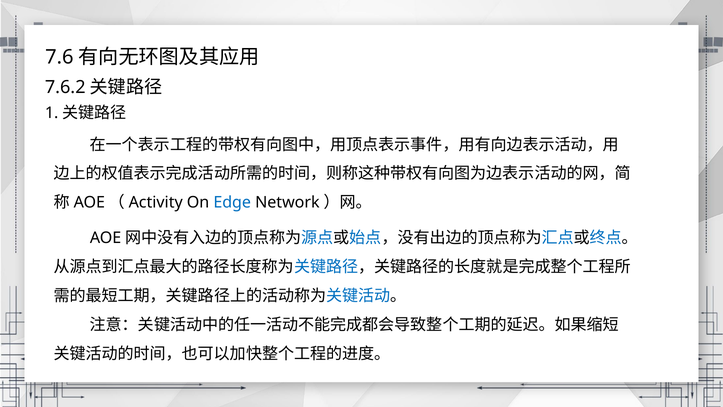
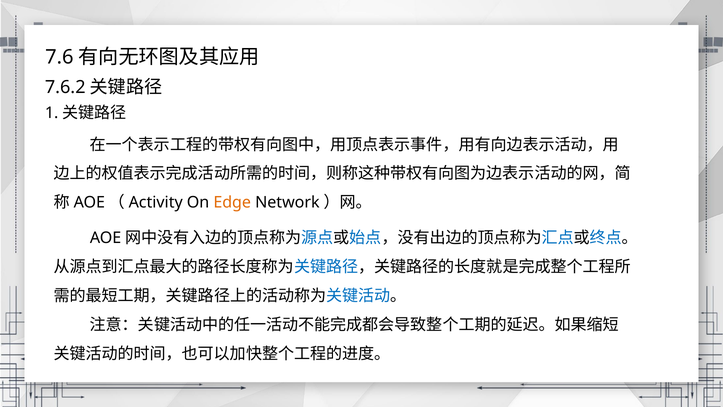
Edge colour: blue -> orange (232, 202)
